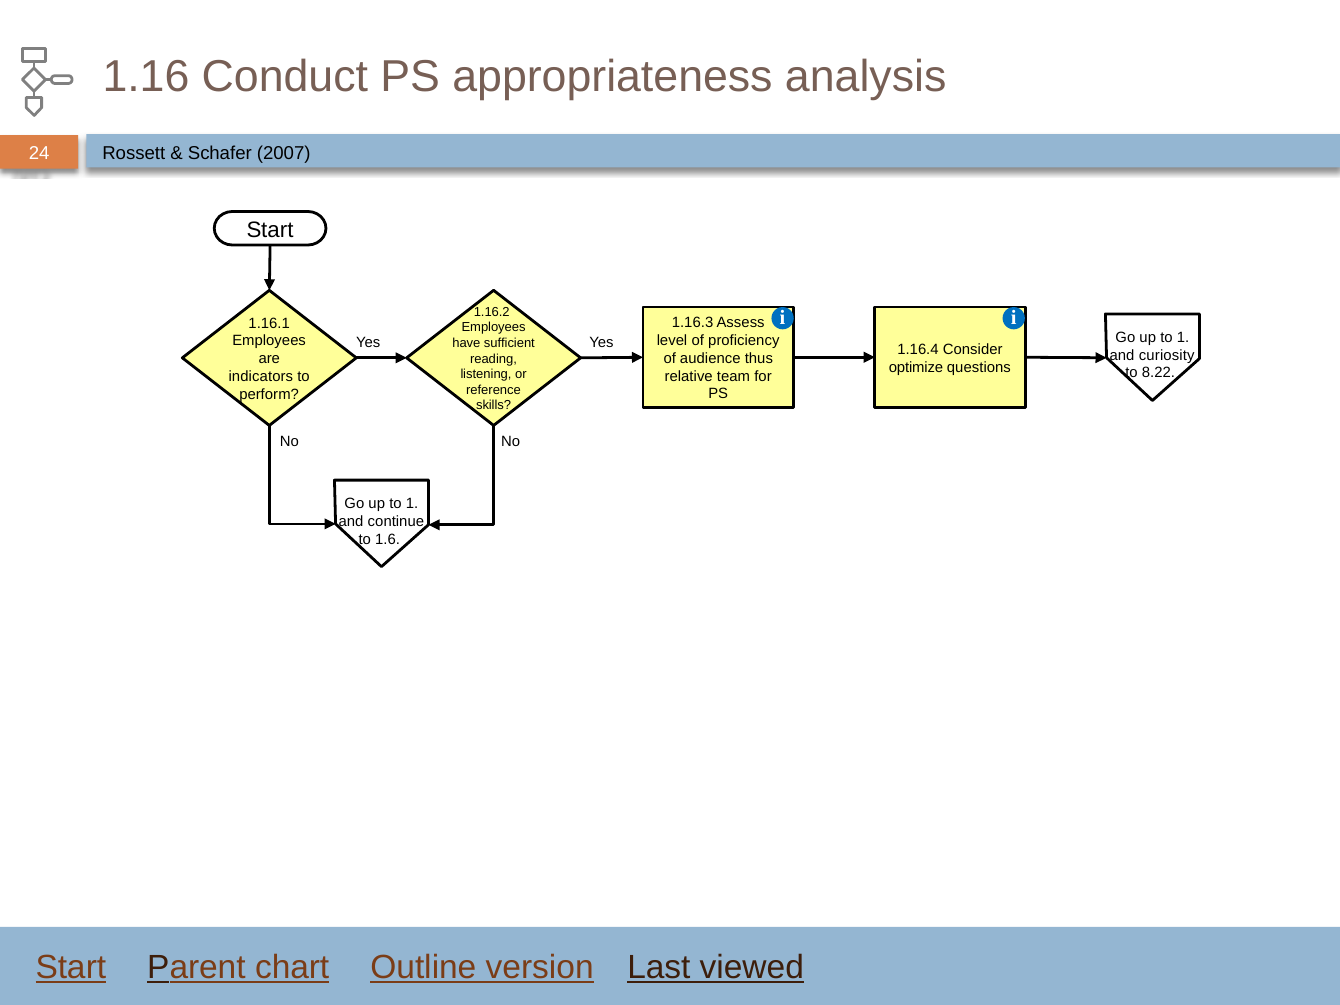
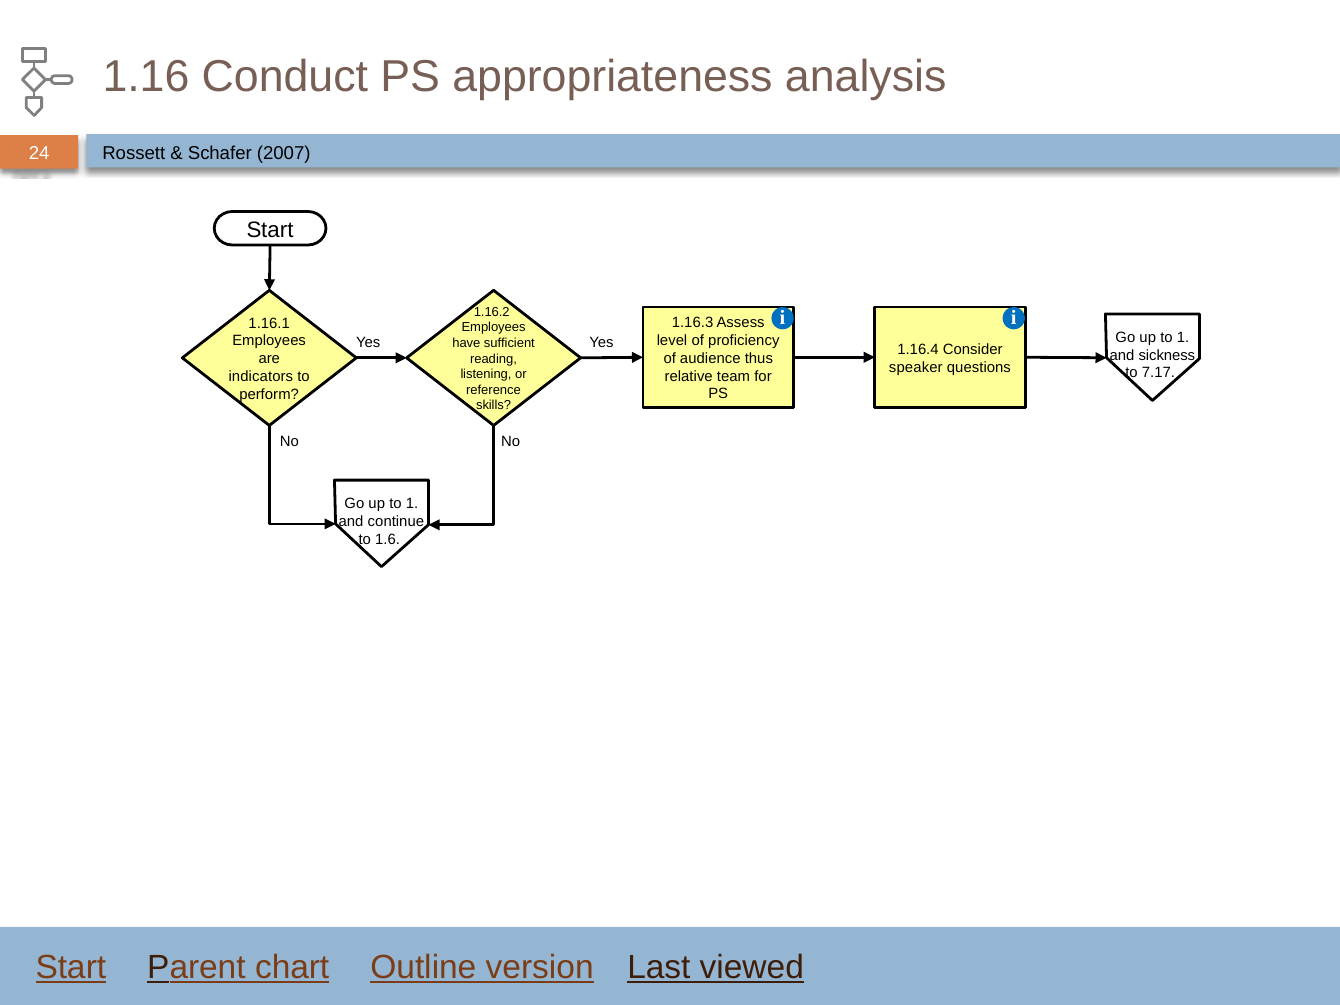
curiosity: curiosity -> sickness (1167, 355)
optimize: optimize -> speaker (916, 367)
8.22: 8.22 -> 7.17 (1158, 373)
